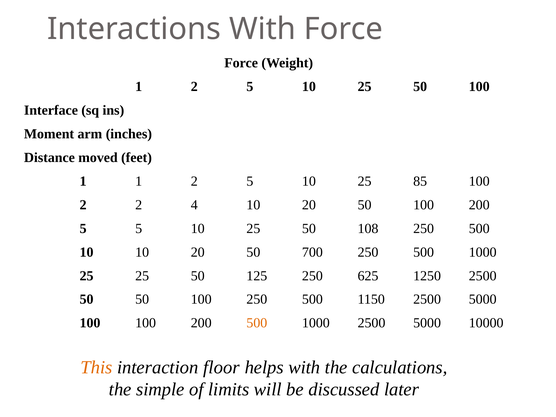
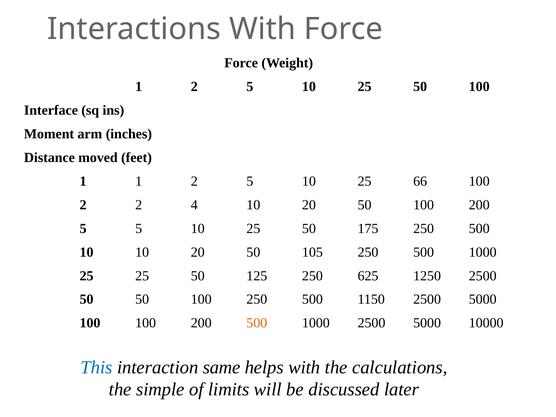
85: 85 -> 66 (420, 181)
108: 108 -> 175 (368, 228)
700: 700 -> 105 (312, 252)
This colour: orange -> blue (97, 367)
floor: floor -> same (222, 367)
